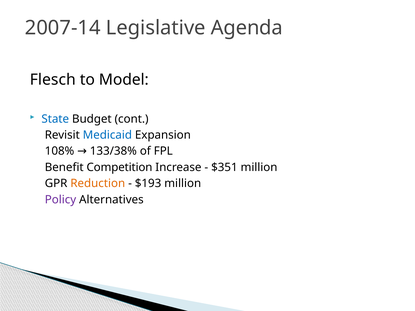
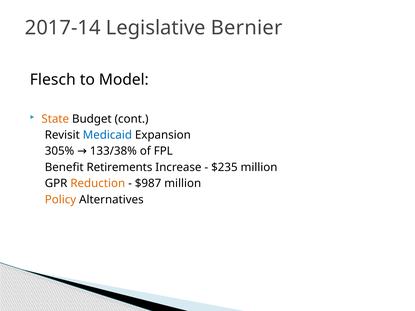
2007-14: 2007-14 -> 2017-14 (63, 28)
Agenda: Agenda -> Bernier (247, 28)
State colour: blue -> orange (55, 119)
108%: 108% -> 305% (60, 151)
Competition: Competition -> Retirements (119, 167)
$351: $351 -> $235 (224, 167)
$193: $193 -> $987 (148, 184)
Policy colour: purple -> orange (61, 200)
